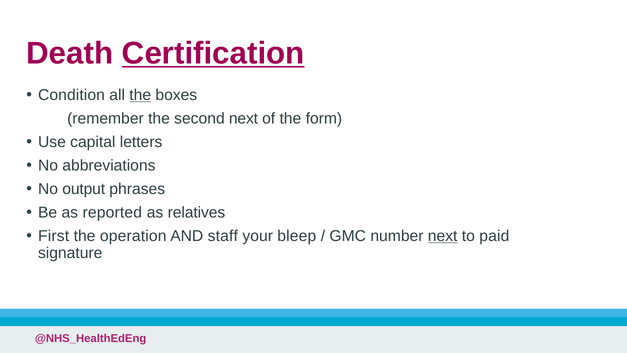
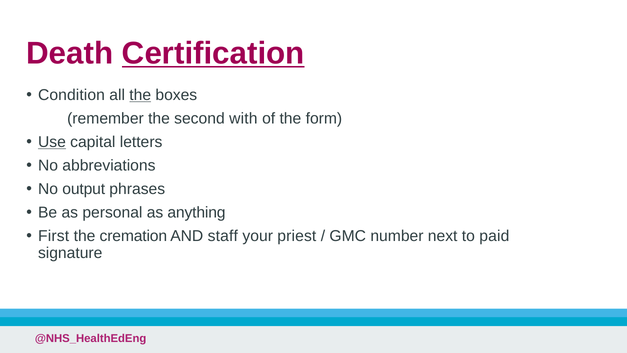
second next: next -> with (243, 118)
Use underline: none -> present (52, 142)
reported: reported -> personal (112, 212)
relatives: relatives -> anything (196, 212)
operation: operation -> cremation (133, 236)
bleep: bleep -> priest (297, 236)
next underline: present -> none (443, 236)
